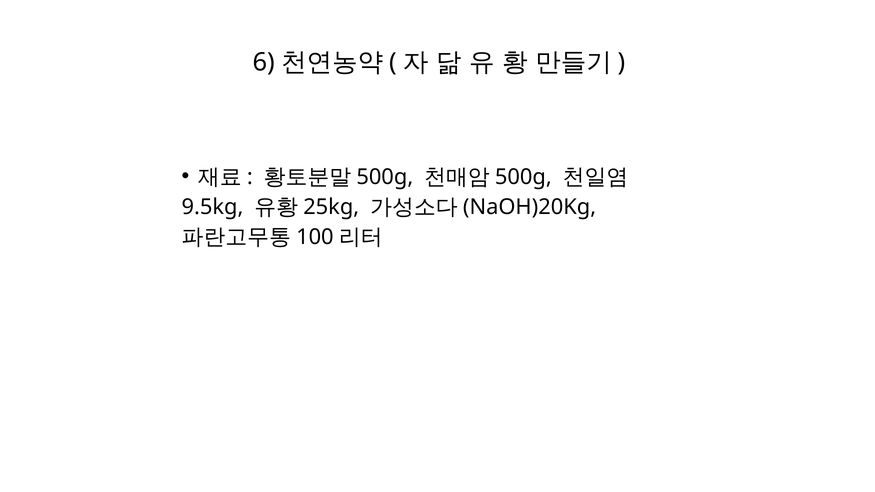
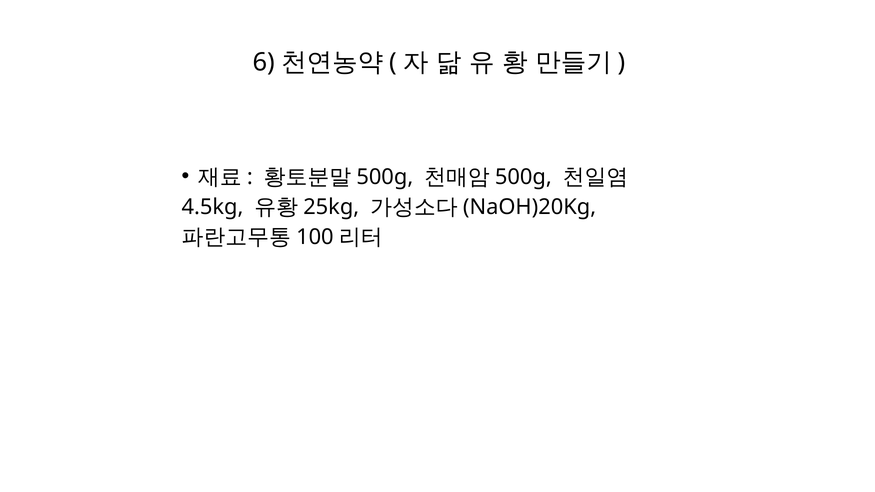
9.5kg: 9.5kg -> 4.5kg (212, 207)
